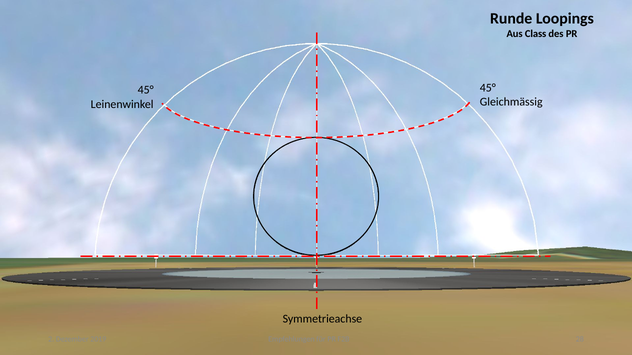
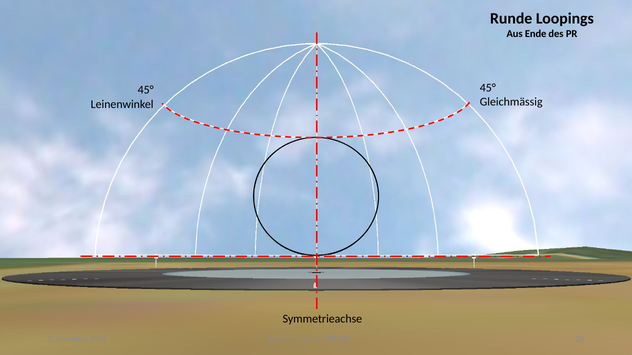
Class: Class -> Ende (536, 34)
